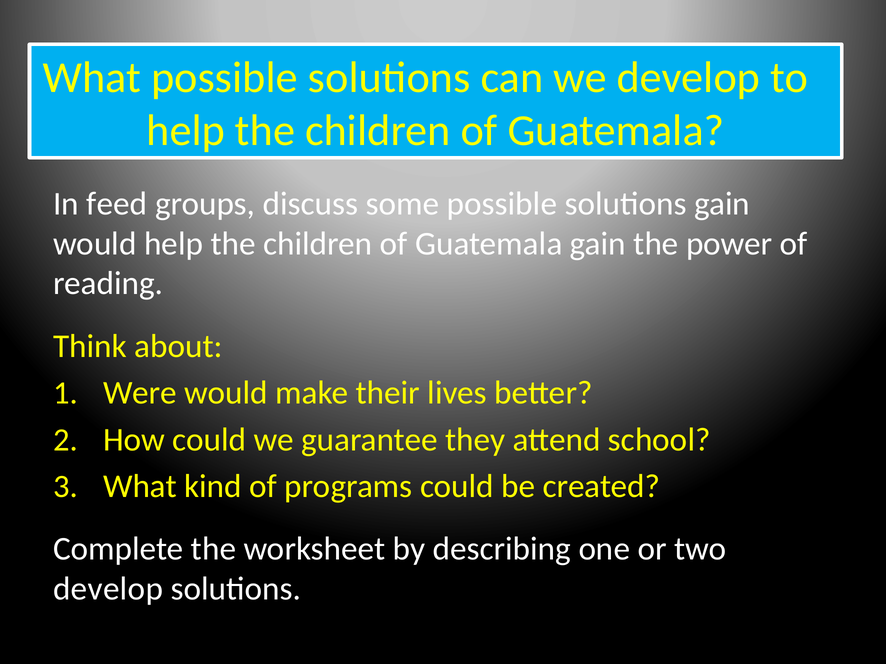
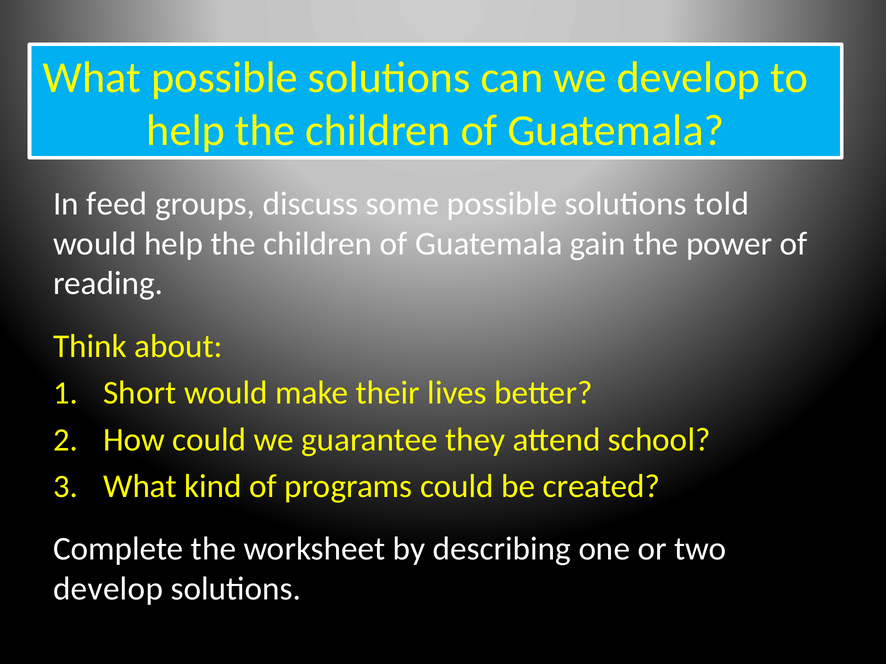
solutions gain: gain -> told (722, 204)
Were: Were -> Short (140, 393)
